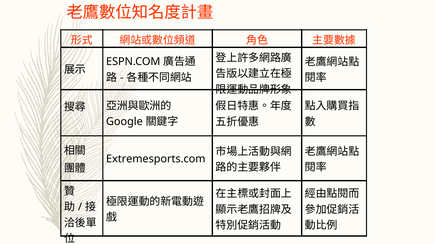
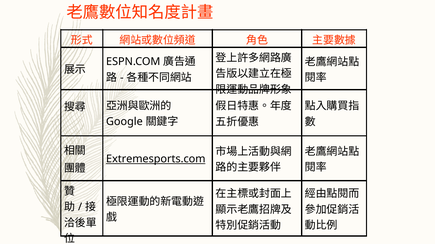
Extremesports.com underline: none -> present (156, 159)
